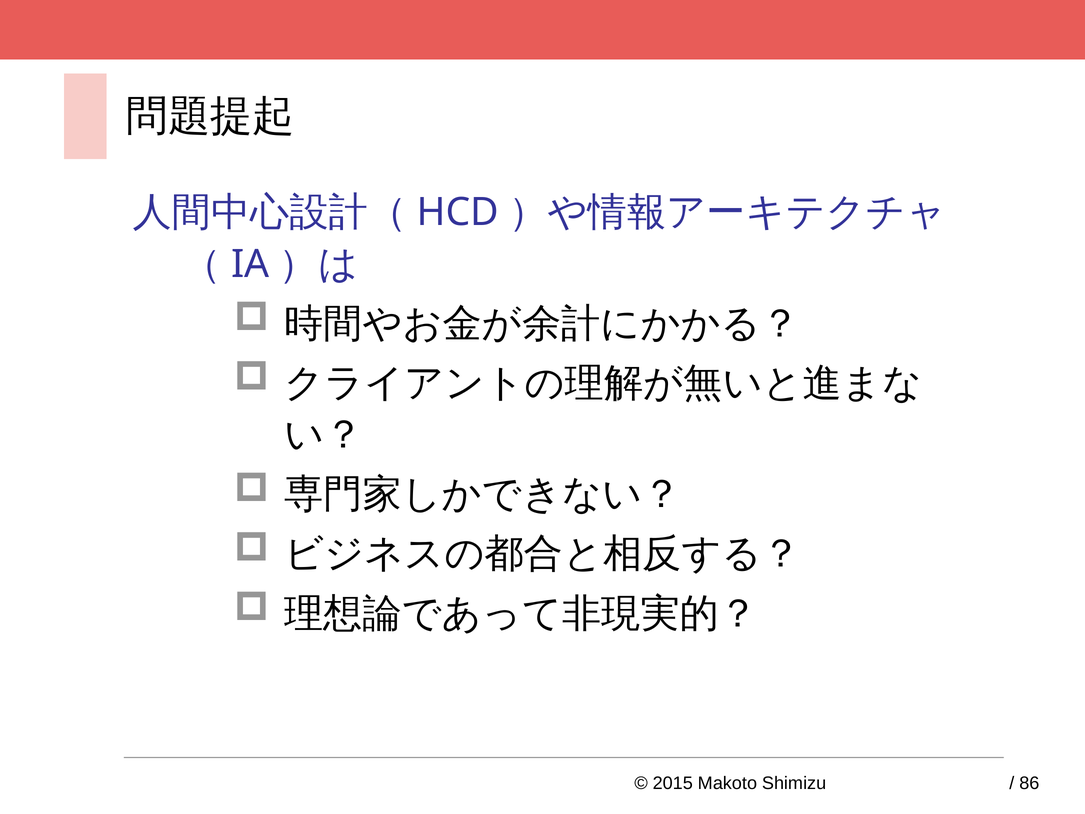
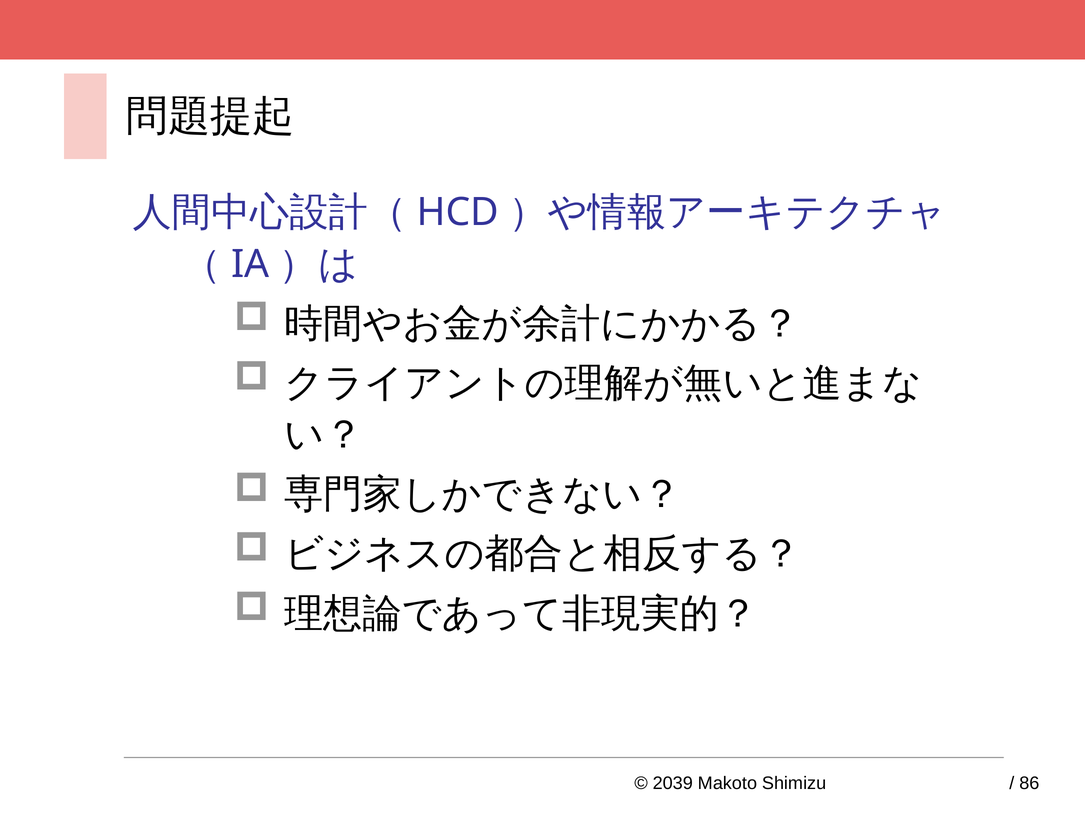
2015: 2015 -> 2039 (673, 783)
